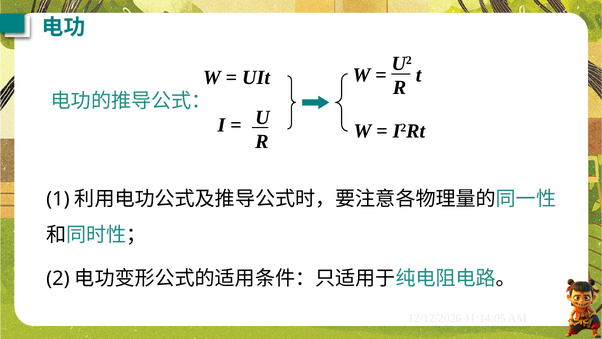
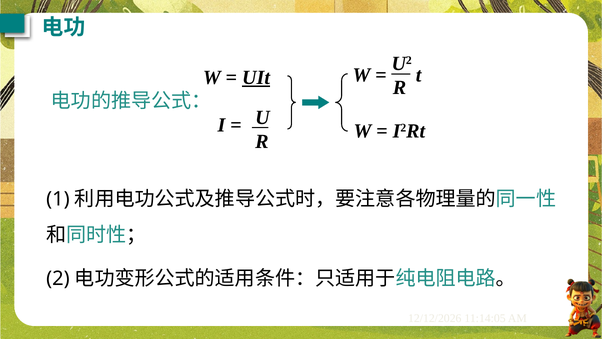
UIt underline: none -> present (256, 78)
